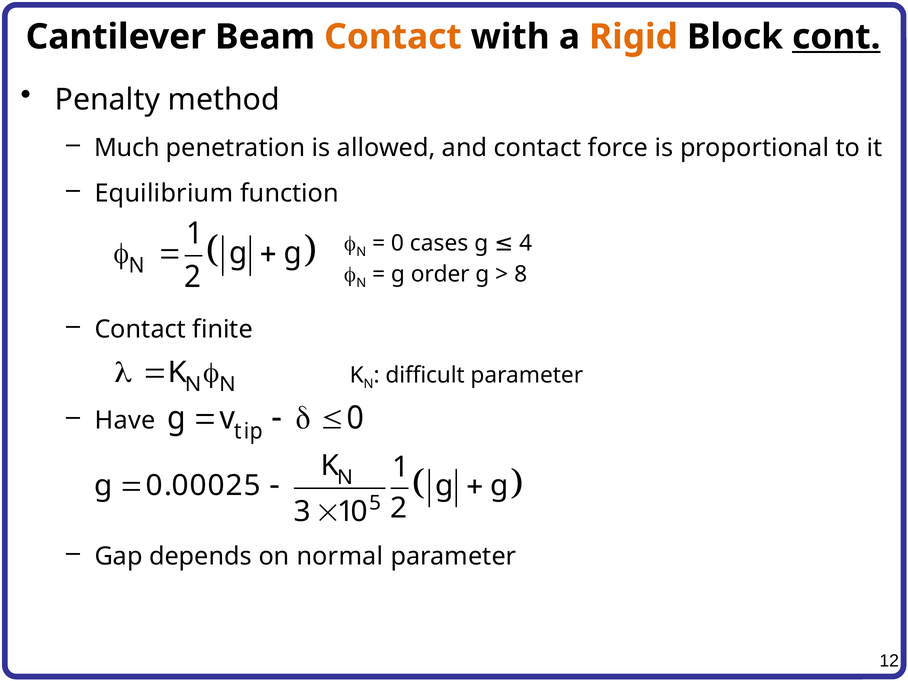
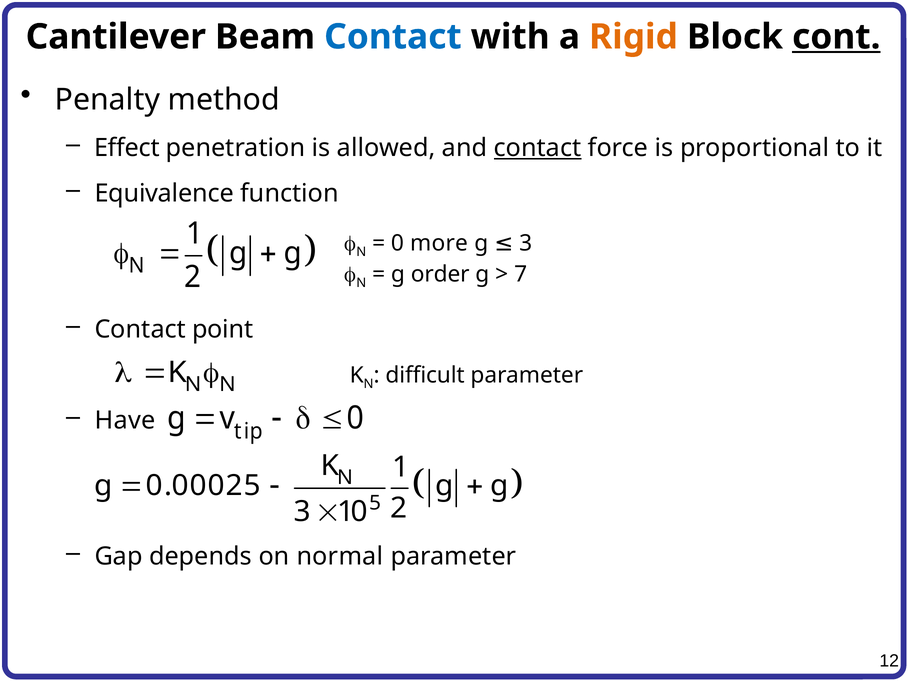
Contact colour: orange -> blue (393, 37)
Much: Much -> Effect (127, 148)
contact underline: none -> present (538, 148)
Equilibrium: Equilibrium -> Equivalence (164, 193)
cases: cases -> more (439, 243)
g 4: 4 -> 3 (526, 243)
8: 8 -> 7 (521, 274)
finite: finite -> point (223, 329)
